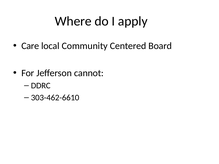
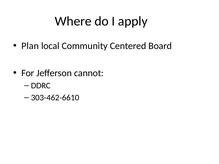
Care: Care -> Plan (30, 46)
